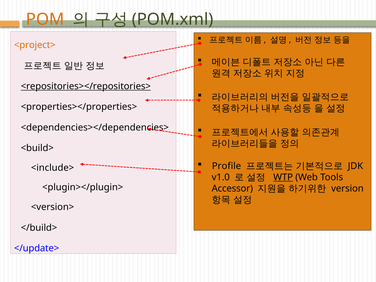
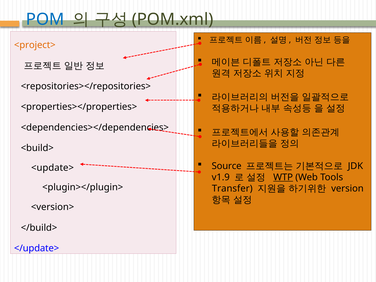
POM colour: orange -> blue (45, 19)
<repositories></repositories> underline: present -> none (86, 86)
Profile: Profile -> Source (227, 166)
<include>: <include> -> <update> (53, 168)
v1.0: v1.0 -> v1.9 (221, 177)
Accessor: Accessor -> Transfer (232, 189)
